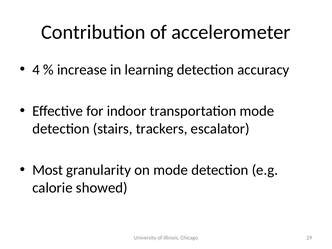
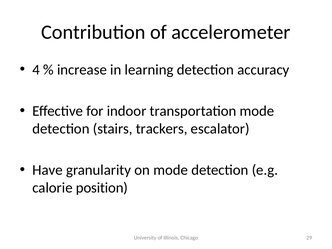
Most: Most -> Have (48, 170)
showed: showed -> position (102, 188)
